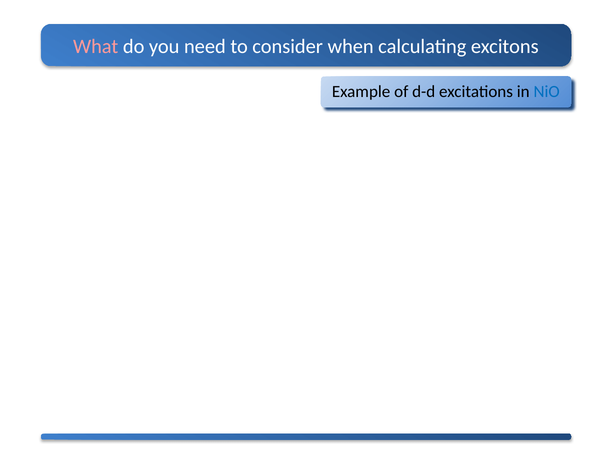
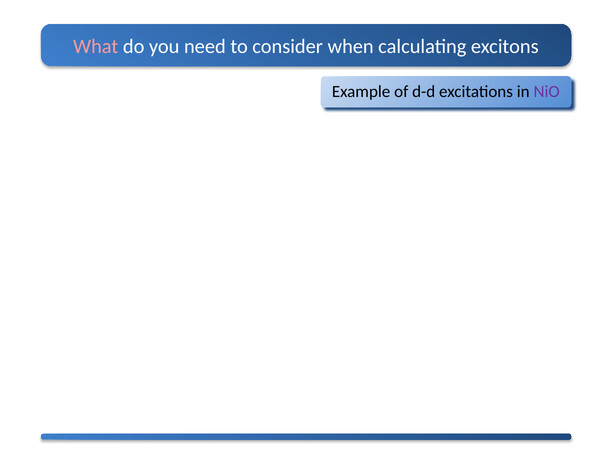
NiO colour: blue -> purple (547, 92)
